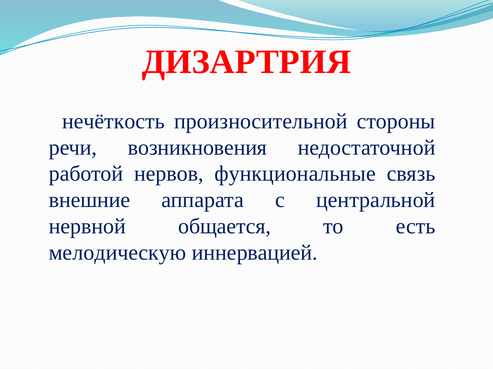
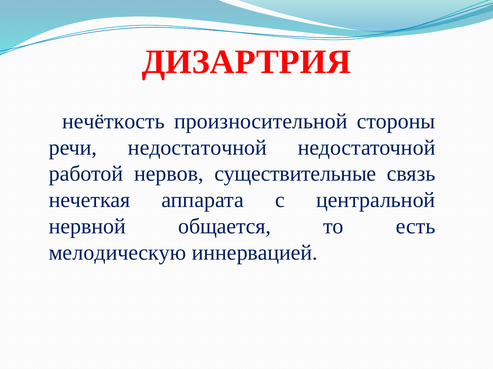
речи возникновения: возникновения -> недостаточной (197, 148)
функциональные: функциональные -> существительные (295, 174)
внешние: внешние -> нечеткая (89, 200)
